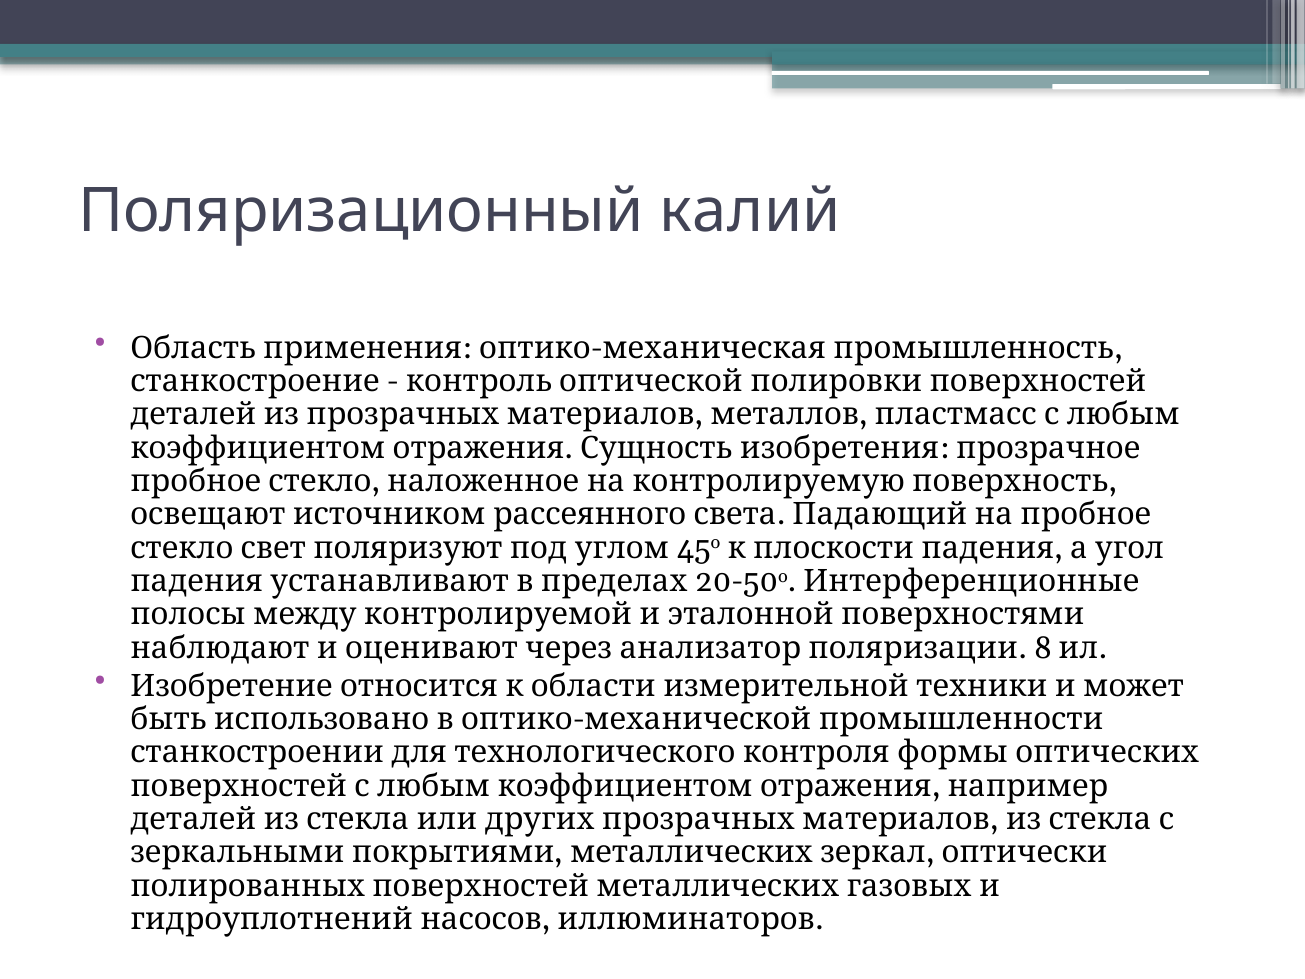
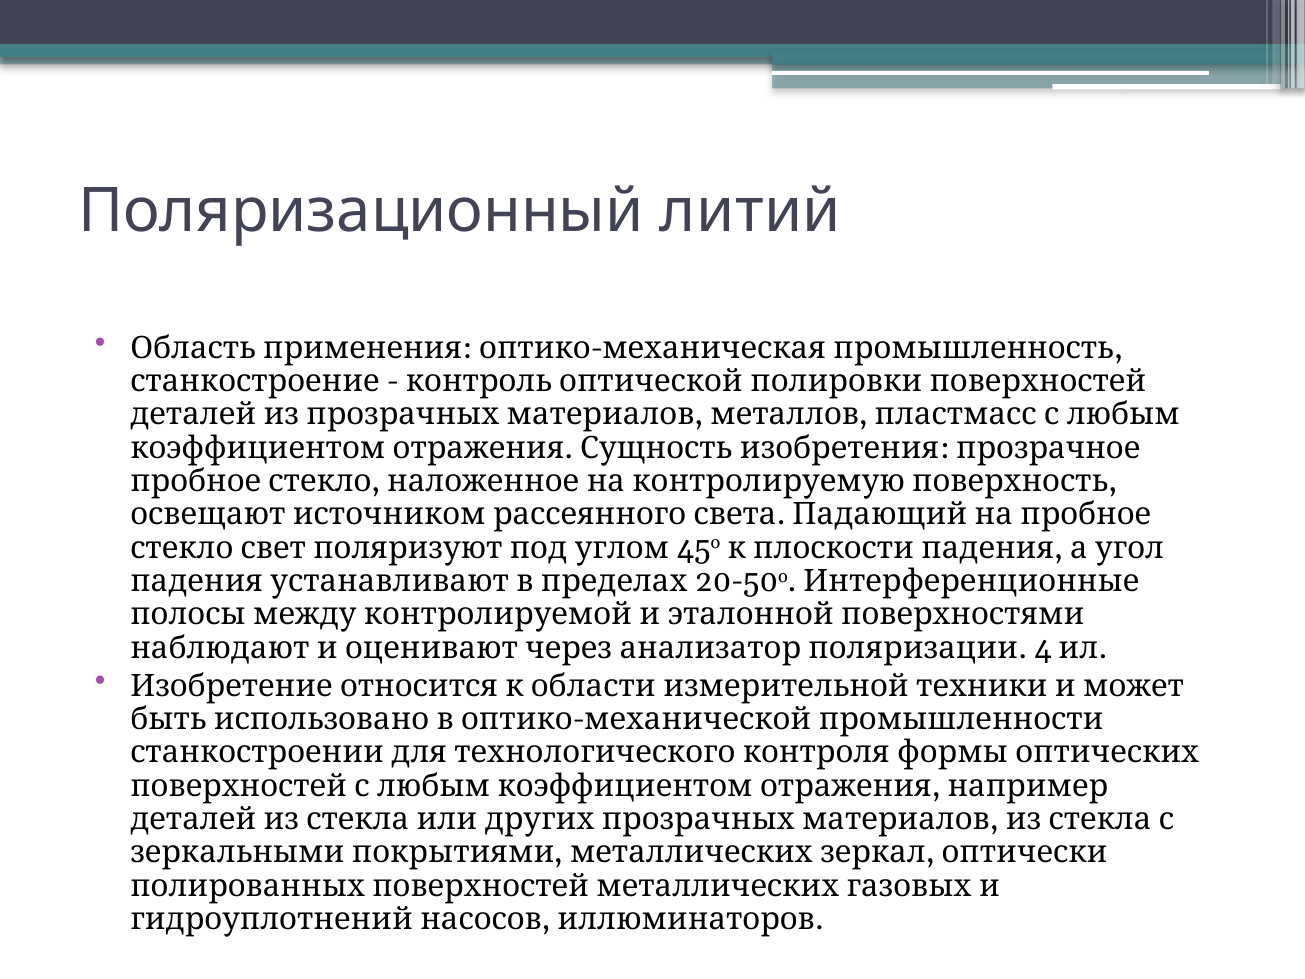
калий: калий -> литий (750, 211)
8: 8 -> 4 (1043, 648)
